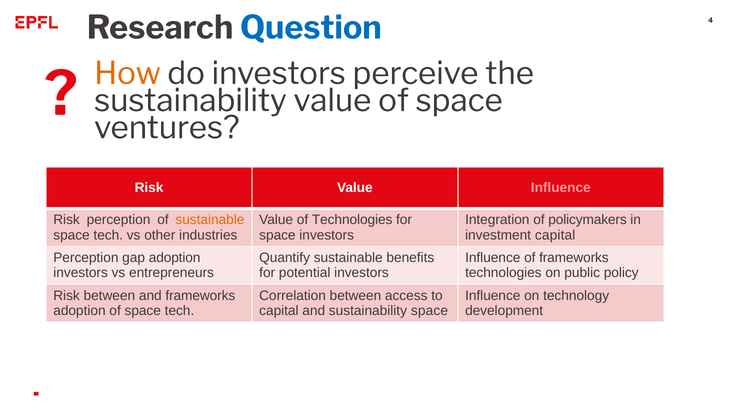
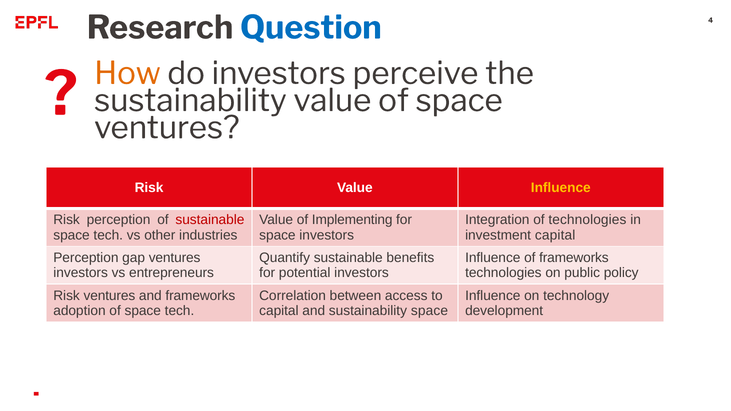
Influence colour: pink -> yellow (561, 188)
sustainable colour: orange -> red (210, 220)
of Technologies: Technologies -> Implementing (352, 220)
of policymakers: policymakers -> technologies (587, 220)
gap adoption: adoption -> ventures (175, 258)
Risk between: between -> ventures (109, 296)
